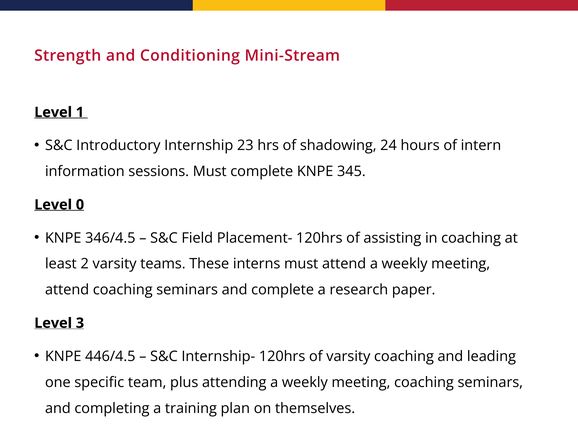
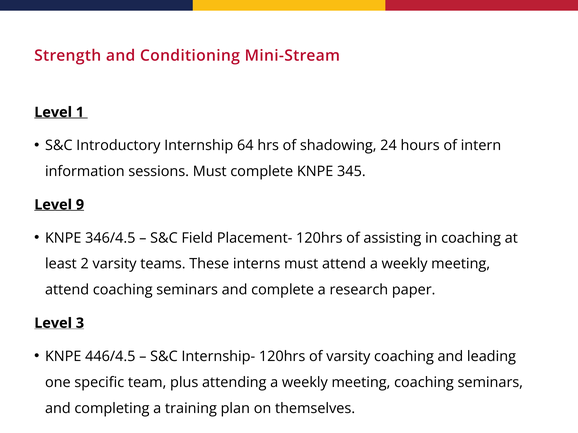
23: 23 -> 64 (245, 146)
0: 0 -> 9 (80, 205)
